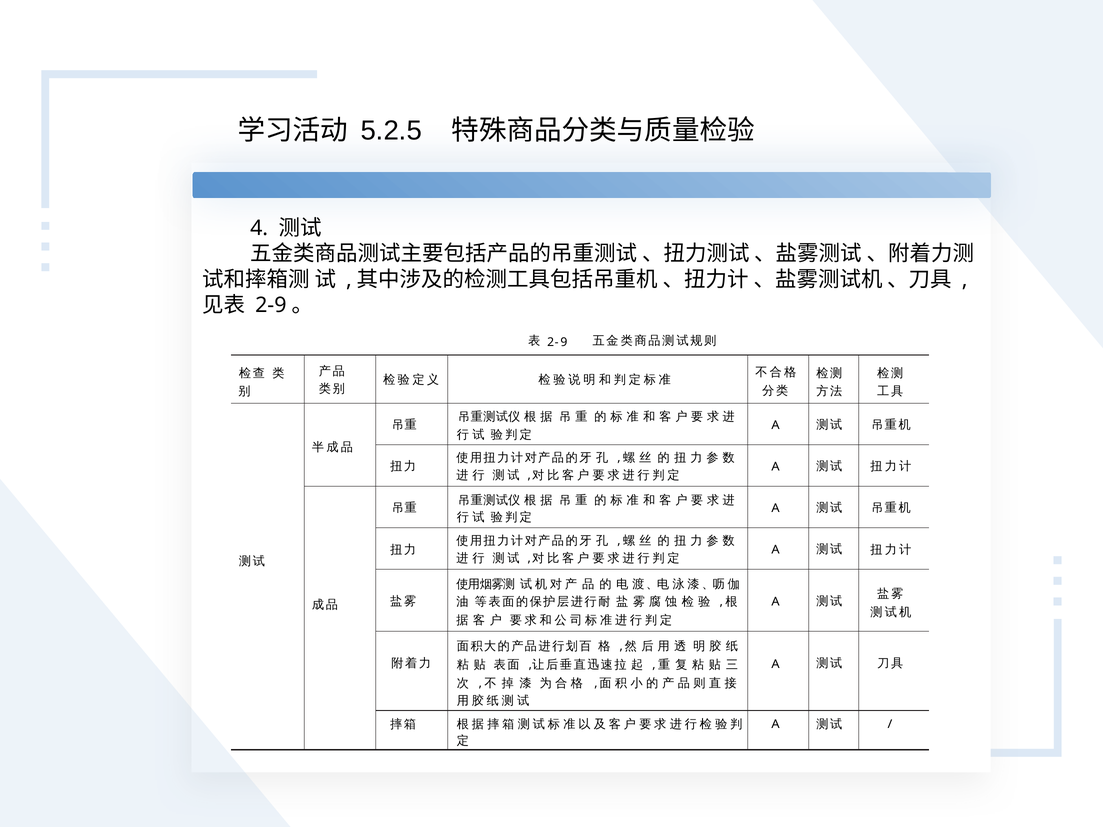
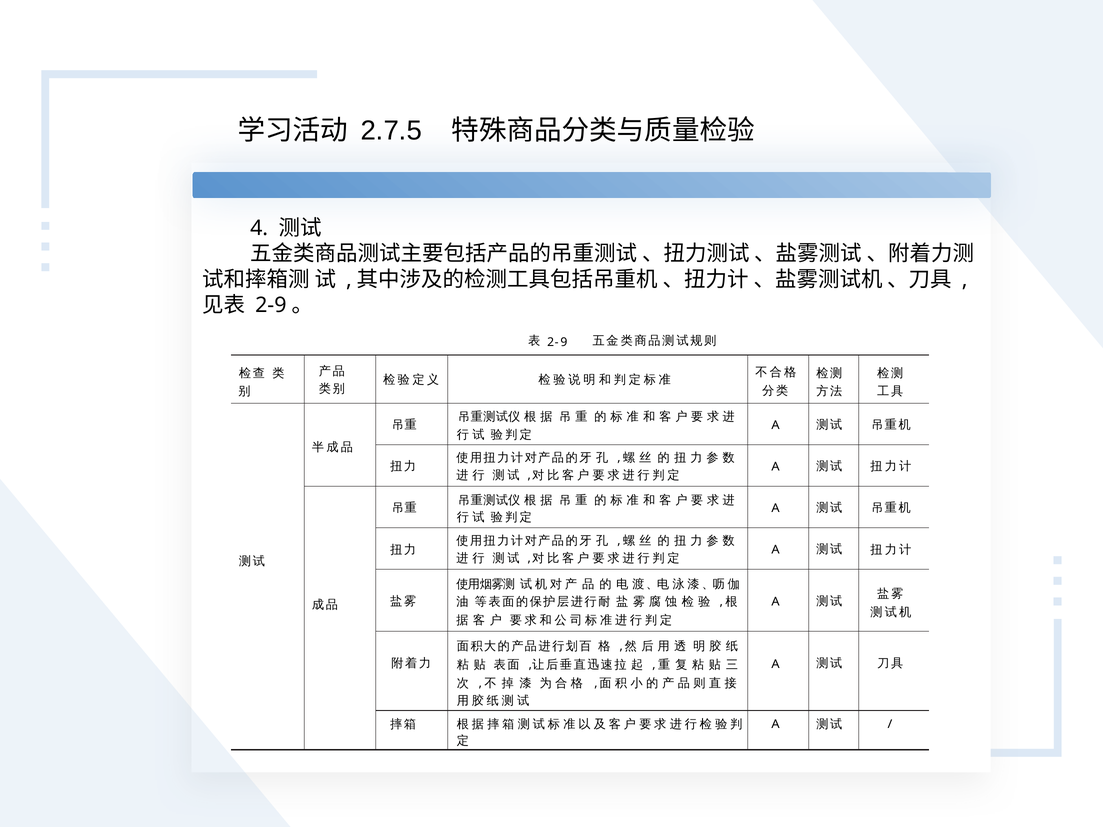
5.2.5: 5.2.5 -> 2.7.5 (391, 131)
